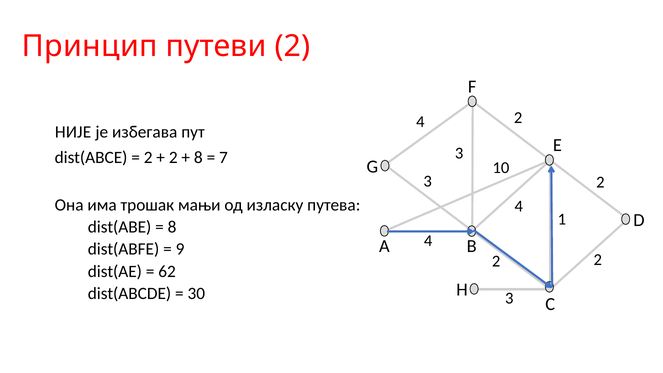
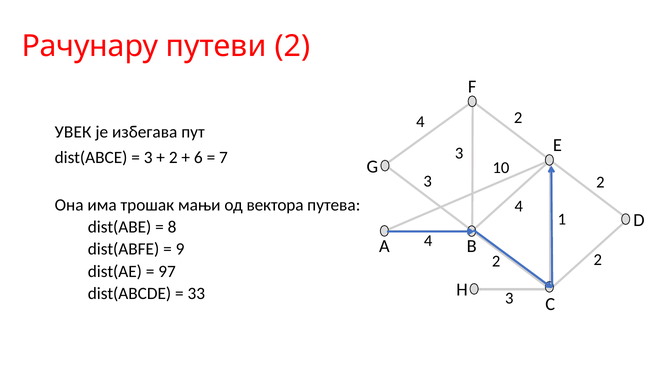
Принцип: Принцип -> Рачунару (90, 46)
НИЈЕ: НИЈЕ -> УВЕК (73, 132)
2: 2 -> 3 (148, 157)
8: 8 -> 6 (198, 157)
изласку: изласку -> вектора (275, 205)
62: 62 -> 97 (167, 271)
30: 30 -> 33 (196, 293)
